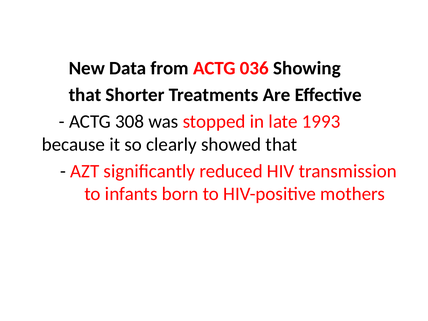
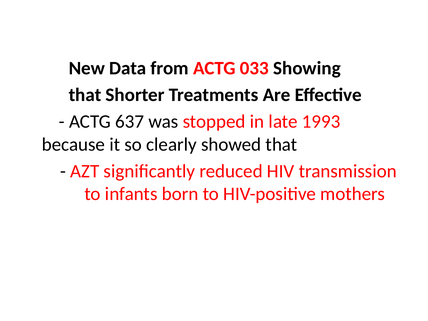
036: 036 -> 033 (254, 68)
308: 308 -> 637 (130, 122)
